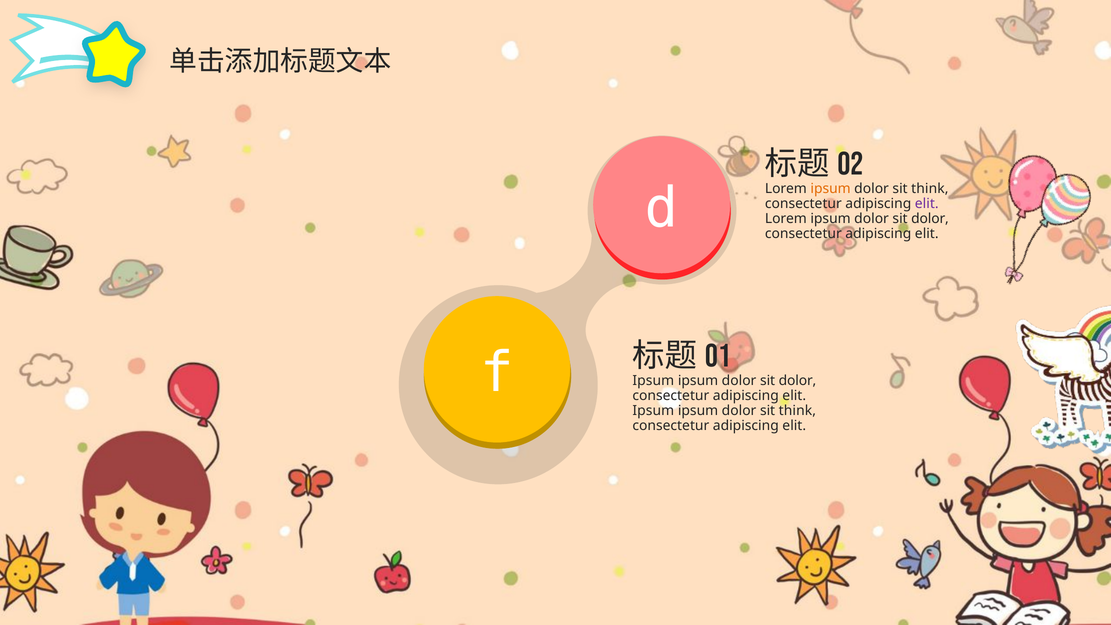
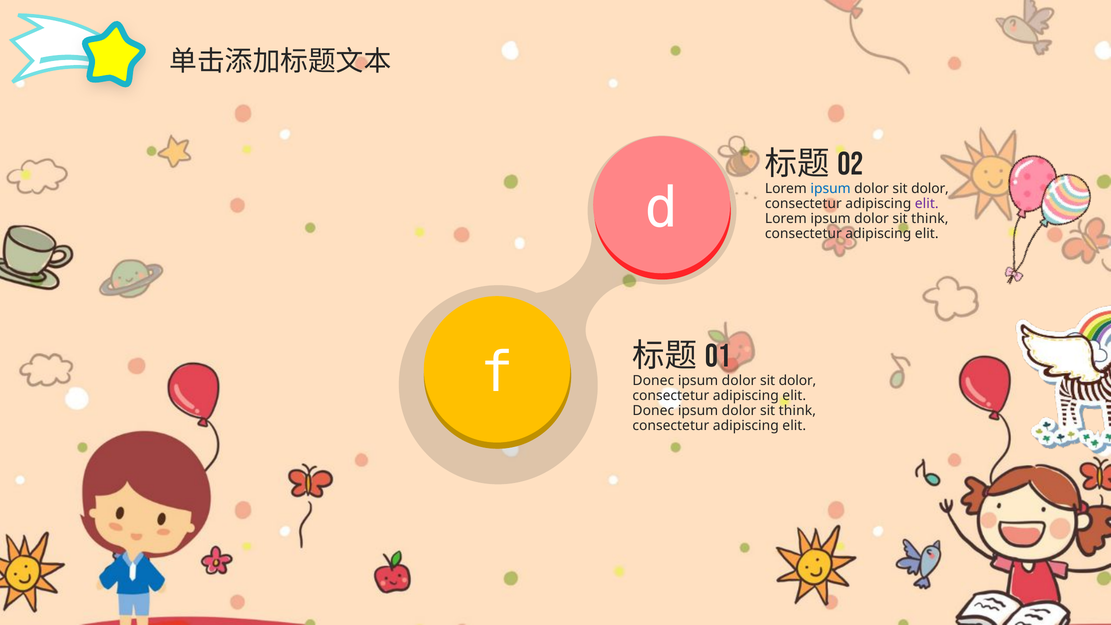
ipsum colour: orange -> blue (831, 189)
think: think -> dolor (930, 189)
dolor: dolor -> think (930, 219)
Ipsum: Ipsum -> Donec (653, 381)
Ipsum: Ipsum -> Donec (653, 411)
